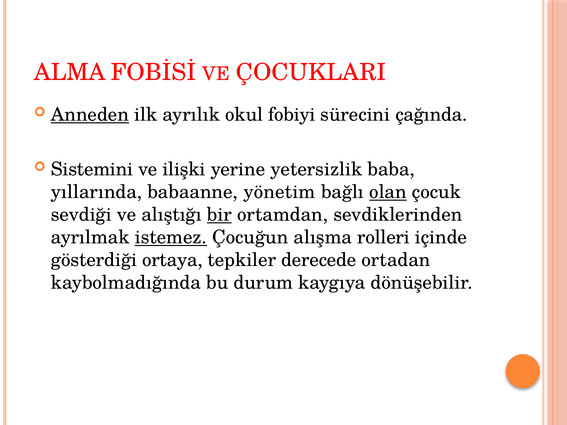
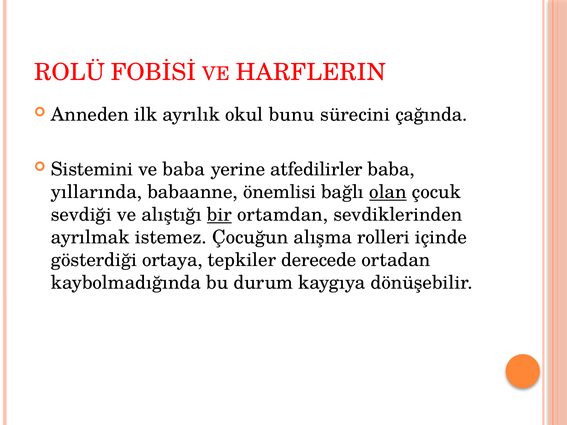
ALMA: ALMA -> ROLÜ (70, 73)
ÇOCUKLARI: ÇOCUKLARI -> HARFLERIN (311, 73)
Anneden underline: present -> none (90, 115)
fobiyi: fobiyi -> bunu (292, 115)
ve ilişki: ilişki -> baba (184, 170)
yetersizlik: yetersizlik -> atfedilirler (316, 170)
yönetim: yönetim -> önemlisi (280, 192)
istemez underline: present -> none (171, 238)
